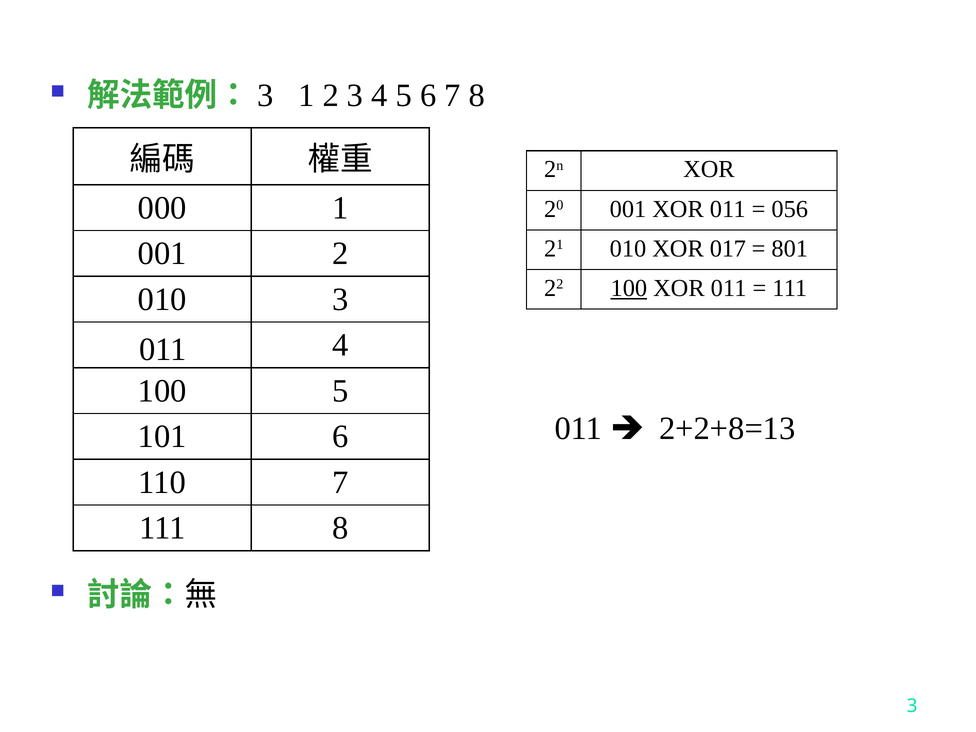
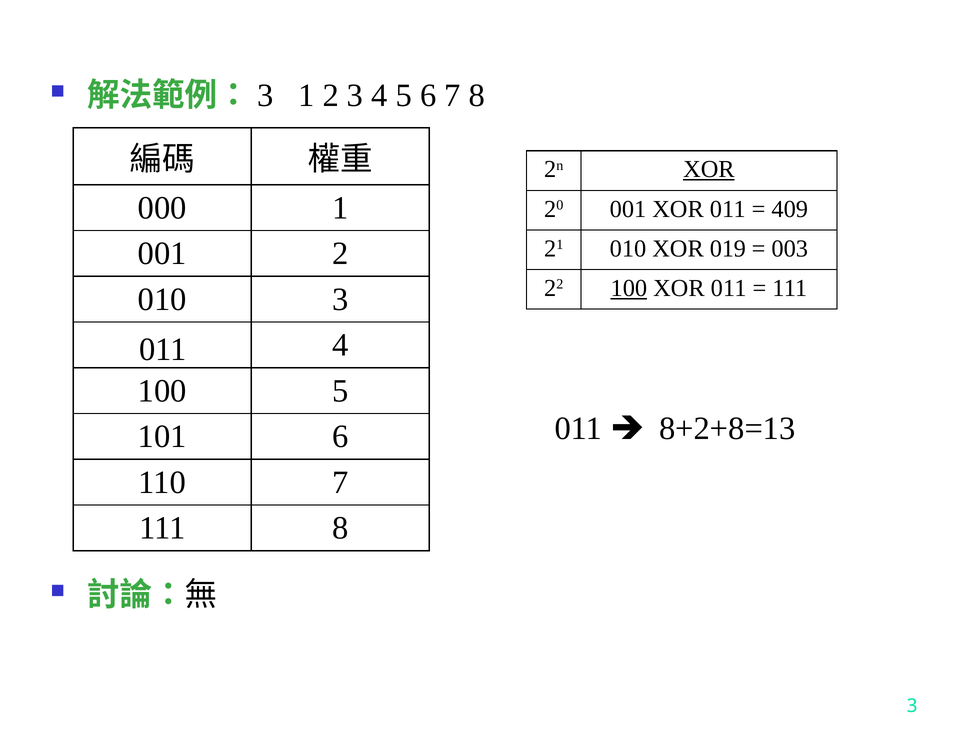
XOR underline: none -> present (709, 169)
056: 056 -> 409 (790, 209)
017: 017 -> 019 (728, 249)
801: 801 -> 003 (790, 249)
2+2+8=13: 2+2+8=13 -> 8+2+8=13 (727, 428)
